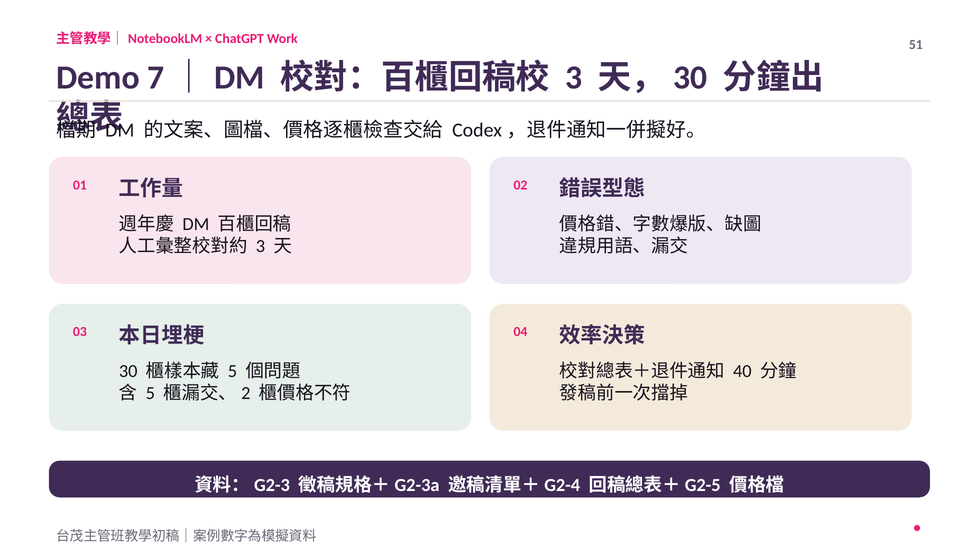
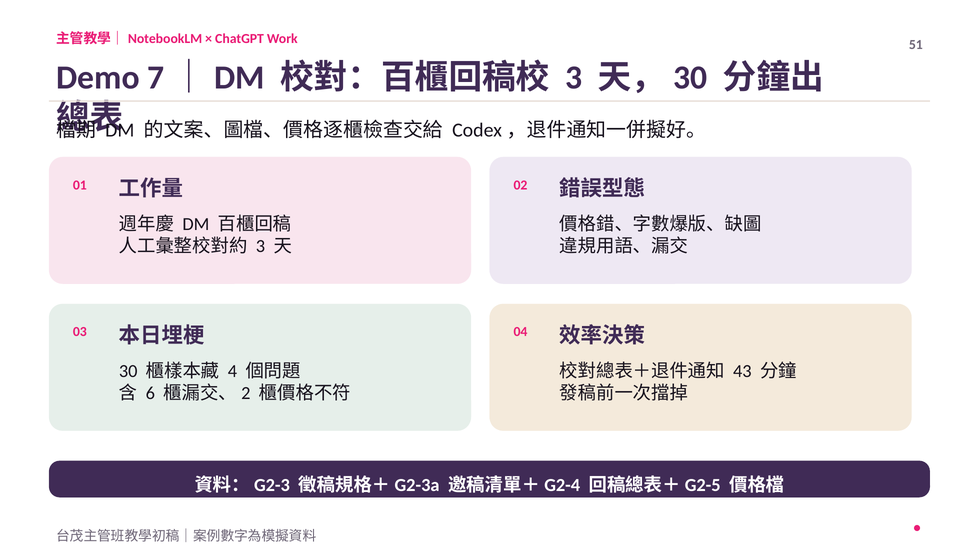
5: 5 -> 4 (232, 371)
40: 40 -> 43 (742, 371)
5: 5 -> 6 (150, 393)
